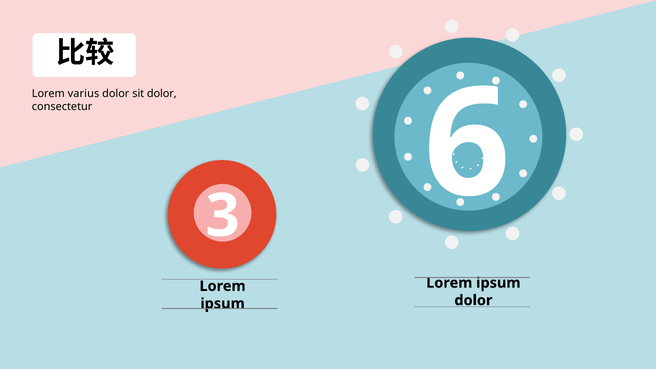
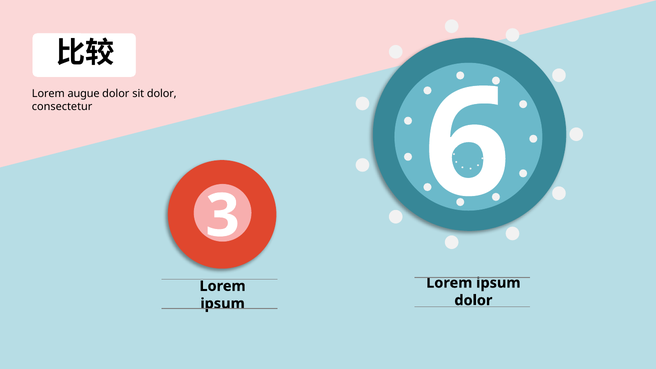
varius: varius -> augue (84, 93)
